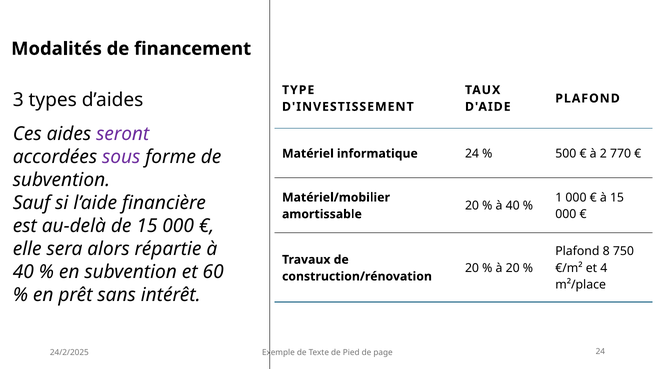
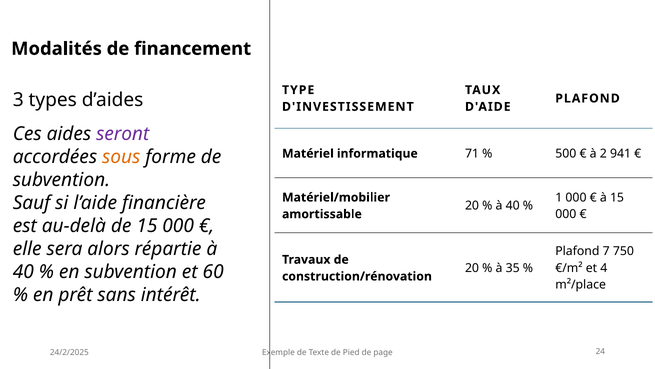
informatique 24: 24 -> 71 (472, 153)
770: 770 -> 941 (621, 153)
sous colour: purple -> orange (121, 157)
8: 8 -> 7 (606, 251)
à 20: 20 -> 35 (513, 268)
